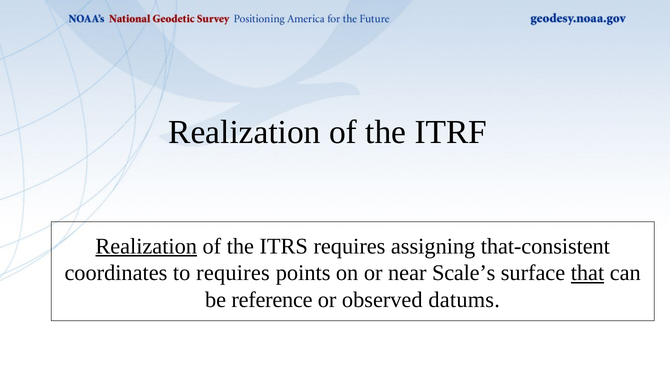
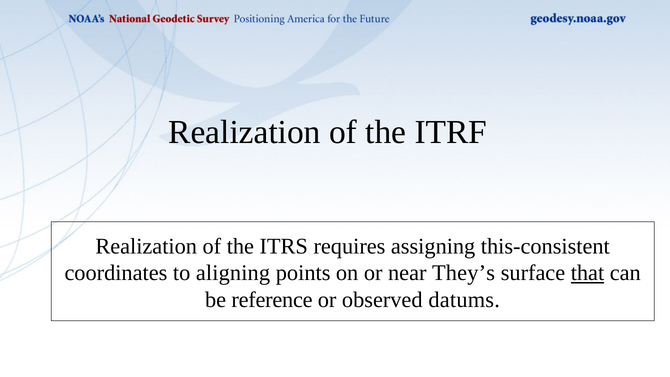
Realization underline: present -> none (146, 246)
that-consistent: that-consistent -> this-consistent (545, 246)
to requires: requires -> aligning (233, 273)
Scale’s: Scale’s -> They’s (464, 273)
